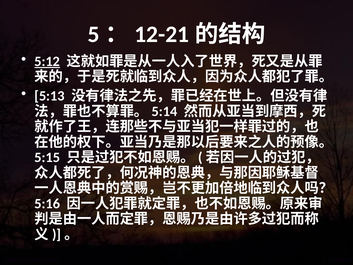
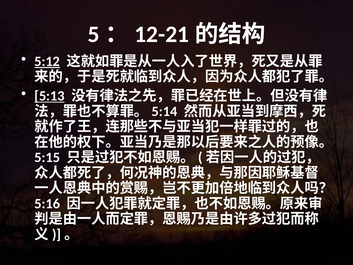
5:13 underline: none -> present (49, 96)
